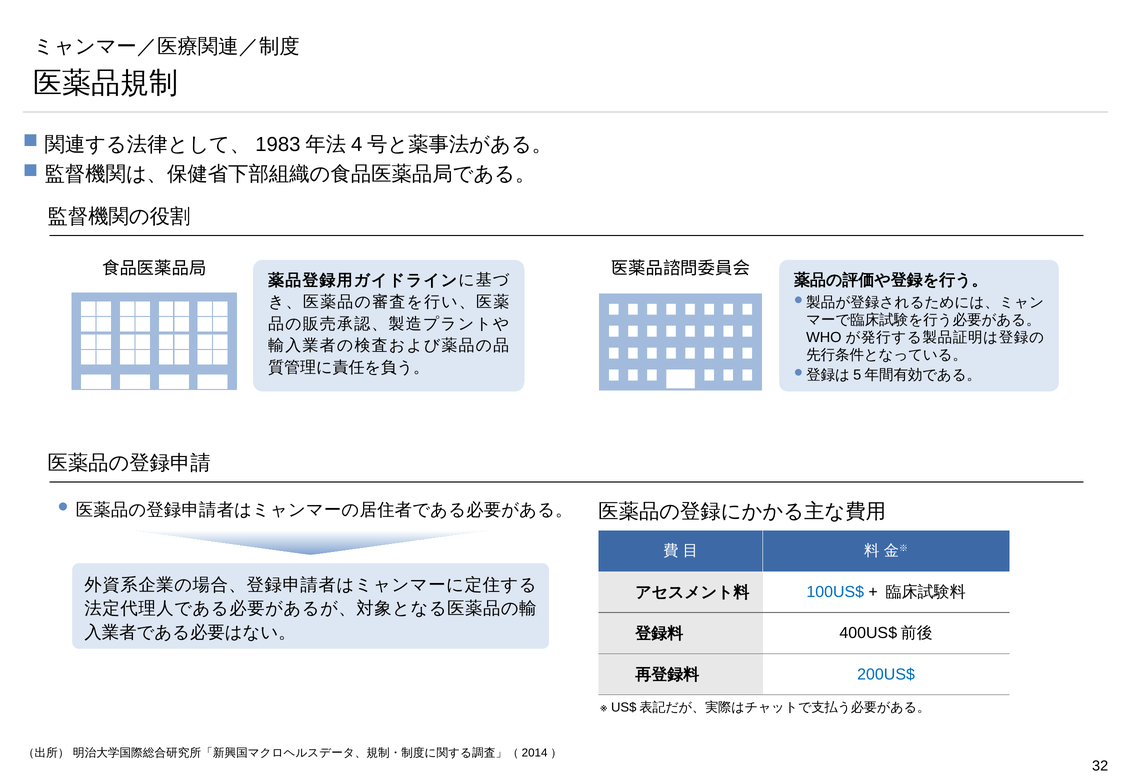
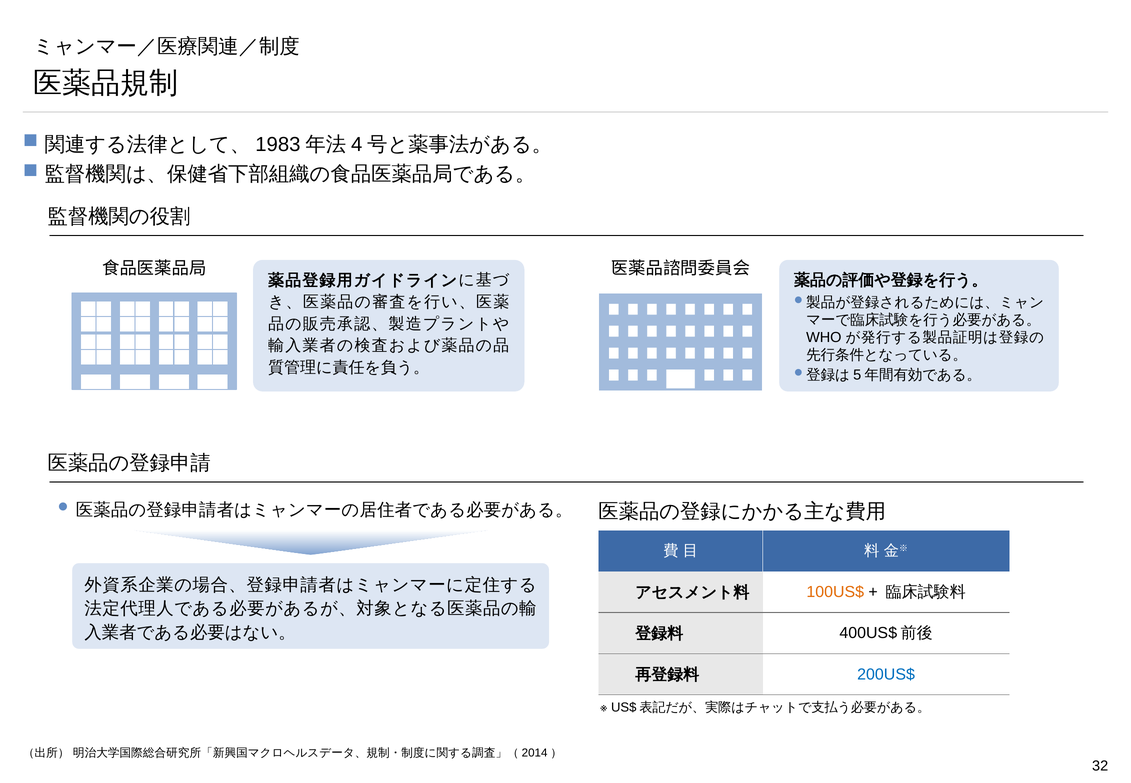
100US$ colour: blue -> orange (835, 592)
